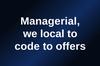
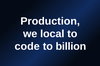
Managerial: Managerial -> Production (50, 21)
offers: offers -> billion (71, 47)
